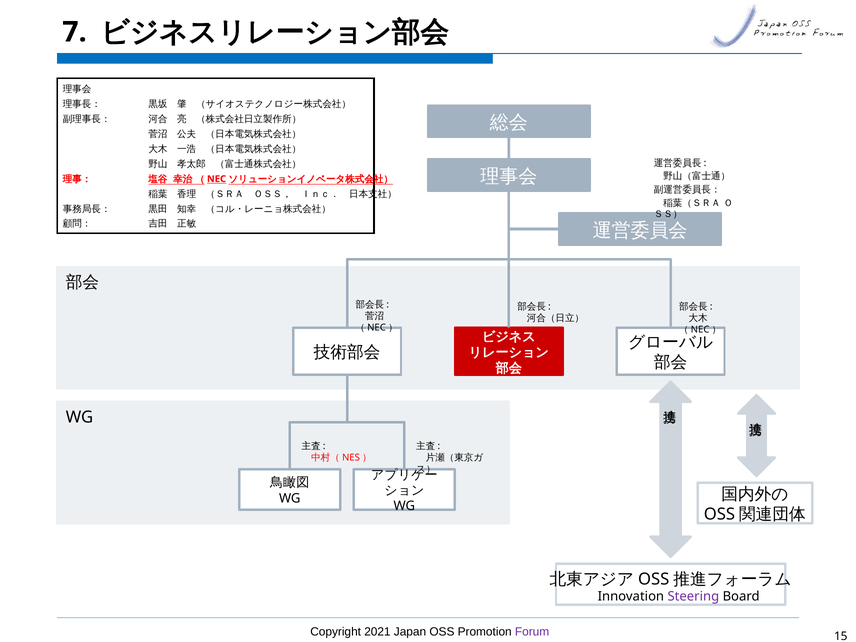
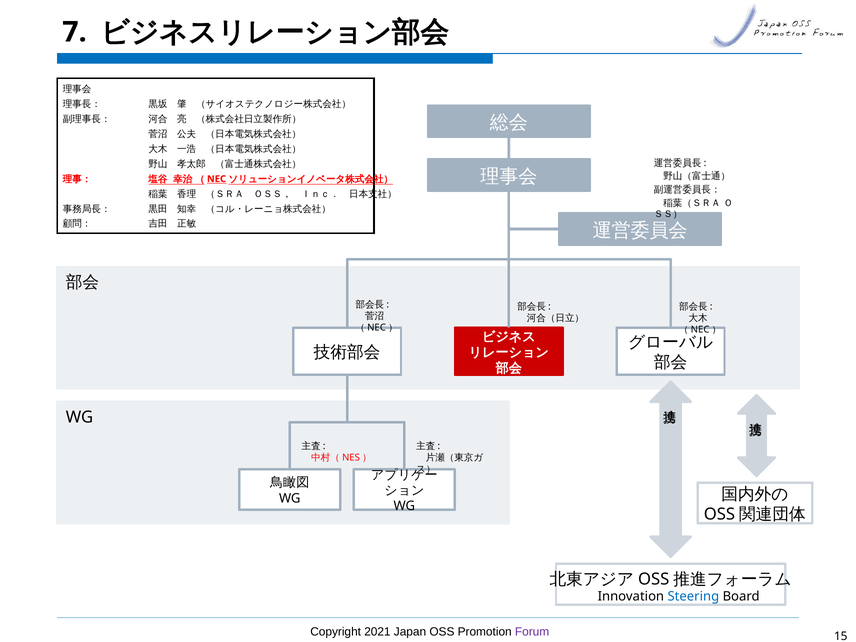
Steering colour: purple -> blue (693, 597)
